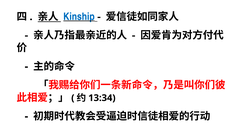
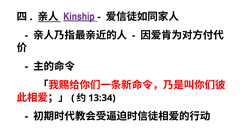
Kinship colour: blue -> purple (79, 17)
